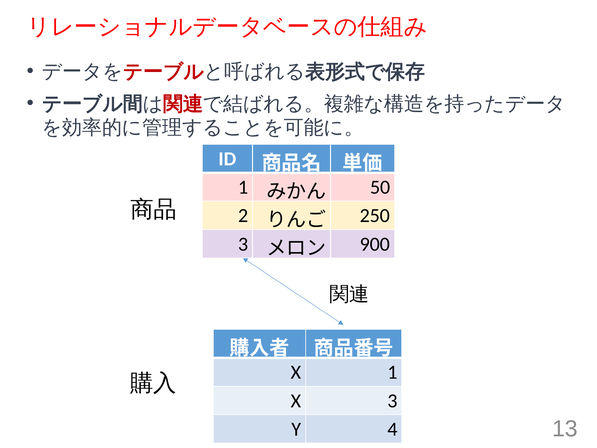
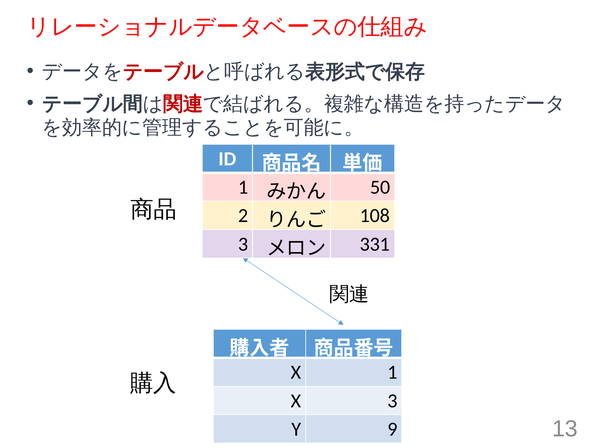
250: 250 -> 108 (375, 216)
900: 900 -> 331 (375, 244)
4: 4 -> 9 (392, 429)
